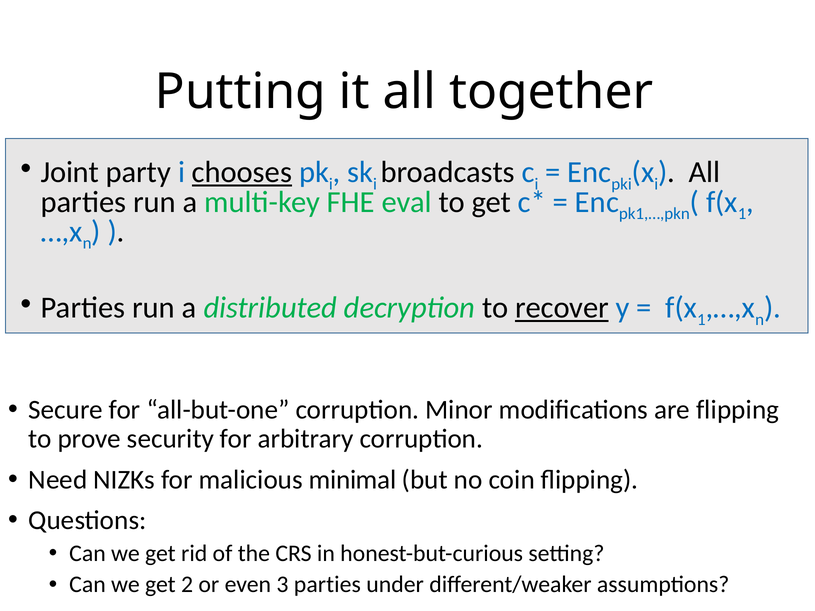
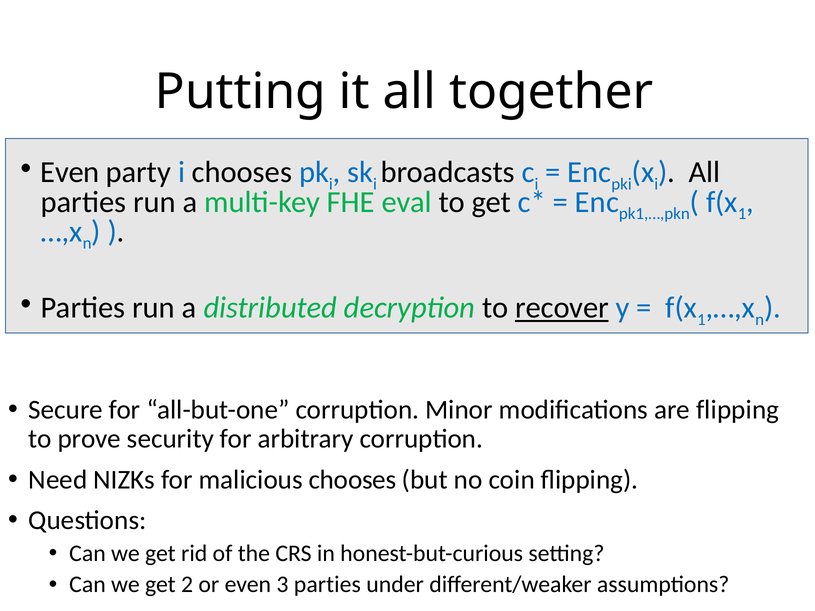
Joint: Joint -> Even (70, 172)
chooses underline: present -> none (242, 172)
malicious minimal: minimal -> chooses (353, 480)
